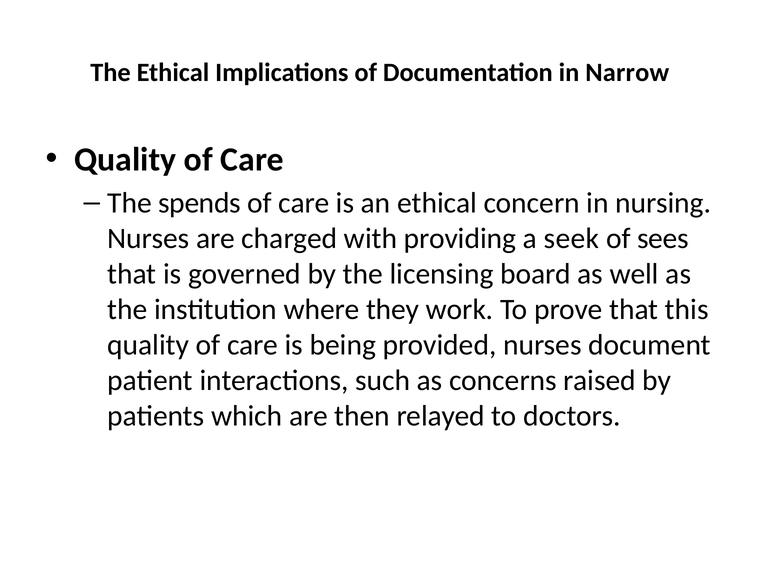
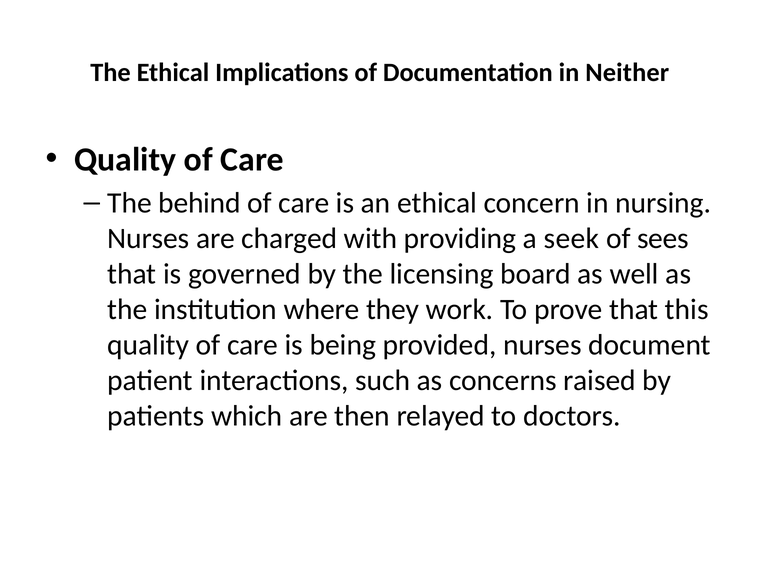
Narrow: Narrow -> Neither (627, 73)
spends: spends -> behind (200, 203)
